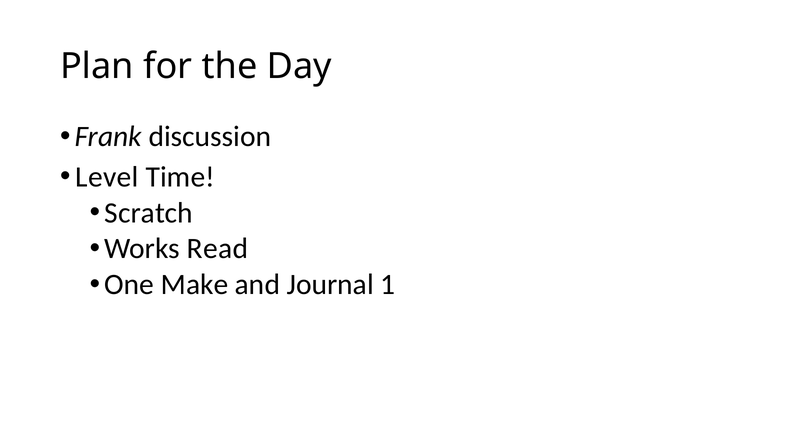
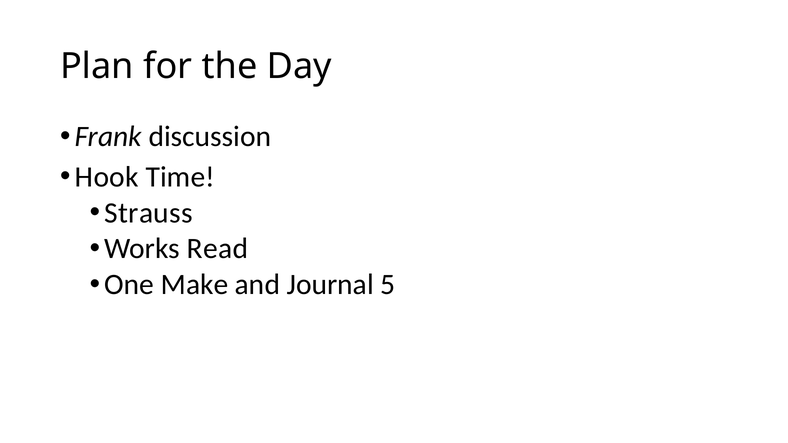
Level: Level -> Hook (107, 177)
Scratch: Scratch -> Strauss (149, 213)
1: 1 -> 5 (388, 285)
